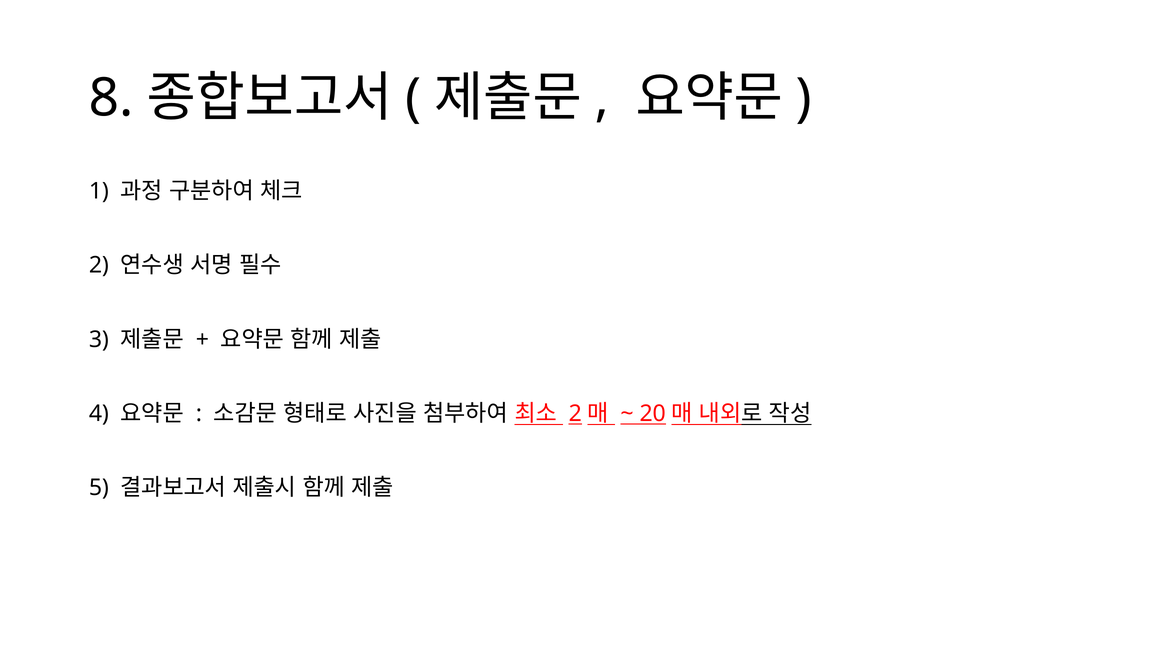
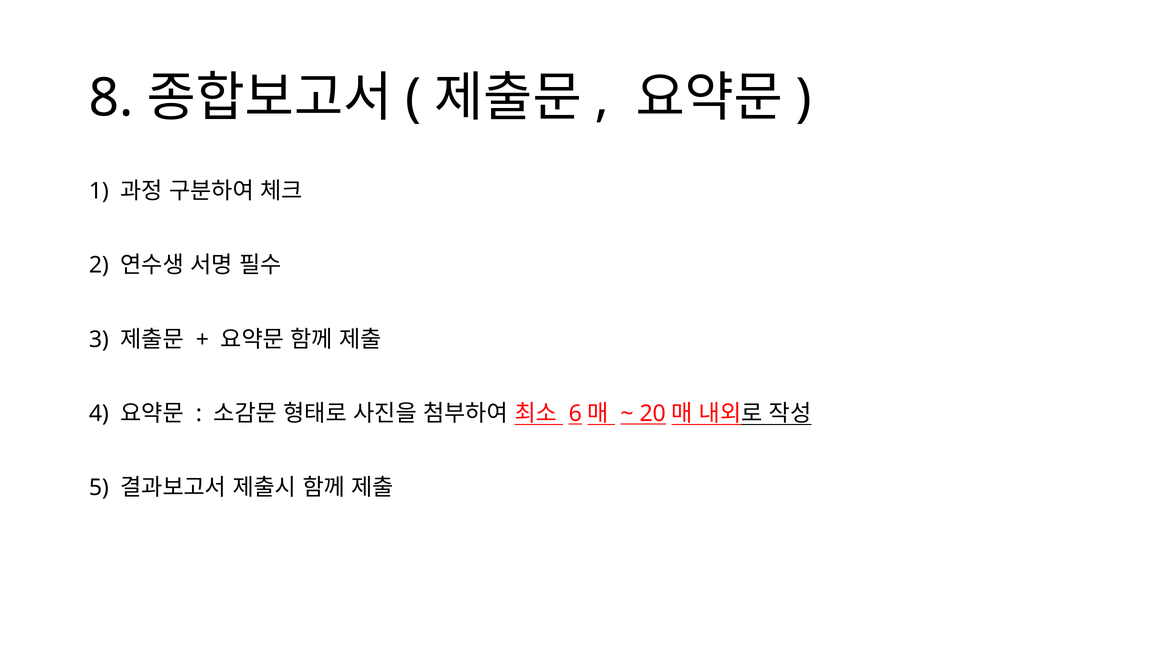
2: 2 -> 6 (575, 413)
